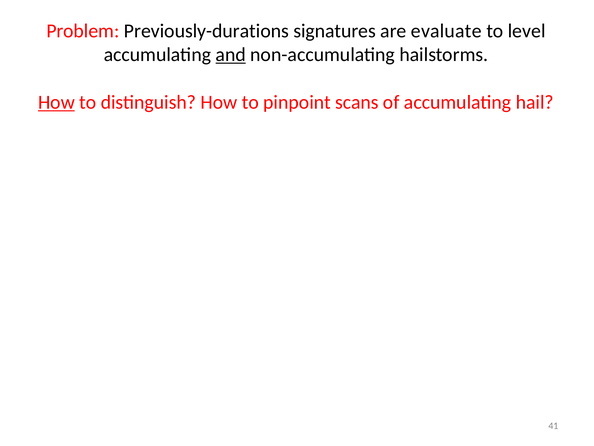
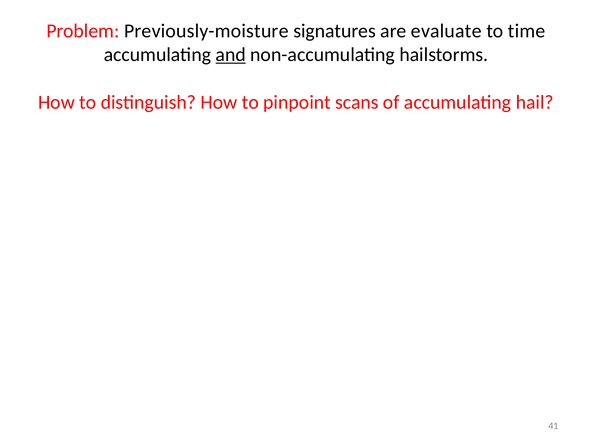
Previously-durations: Previously-durations -> Previously-moisture (206, 31)
level: level -> time (527, 31)
How underline: present -> none (56, 102)
